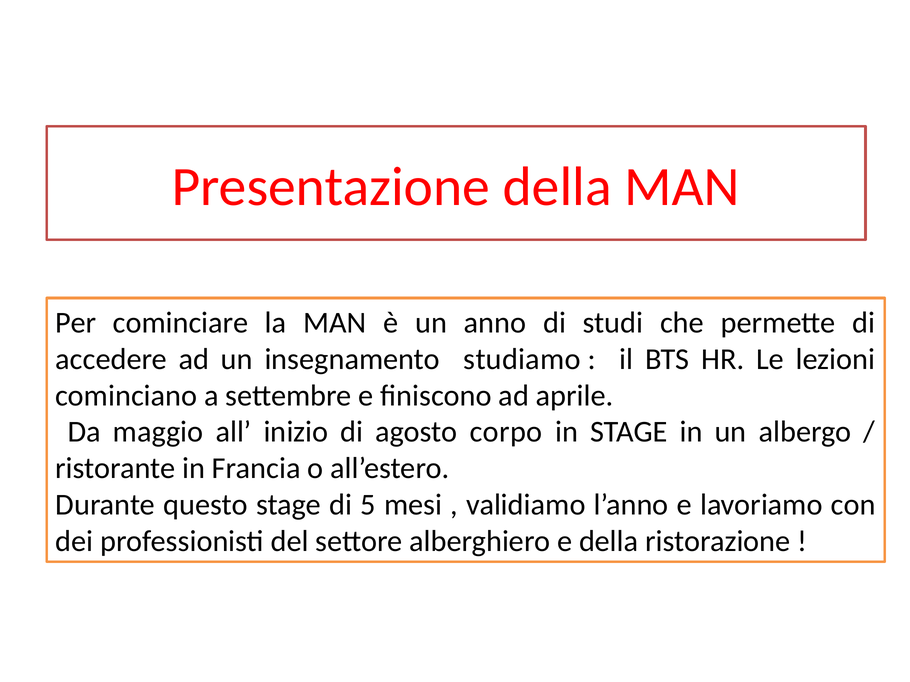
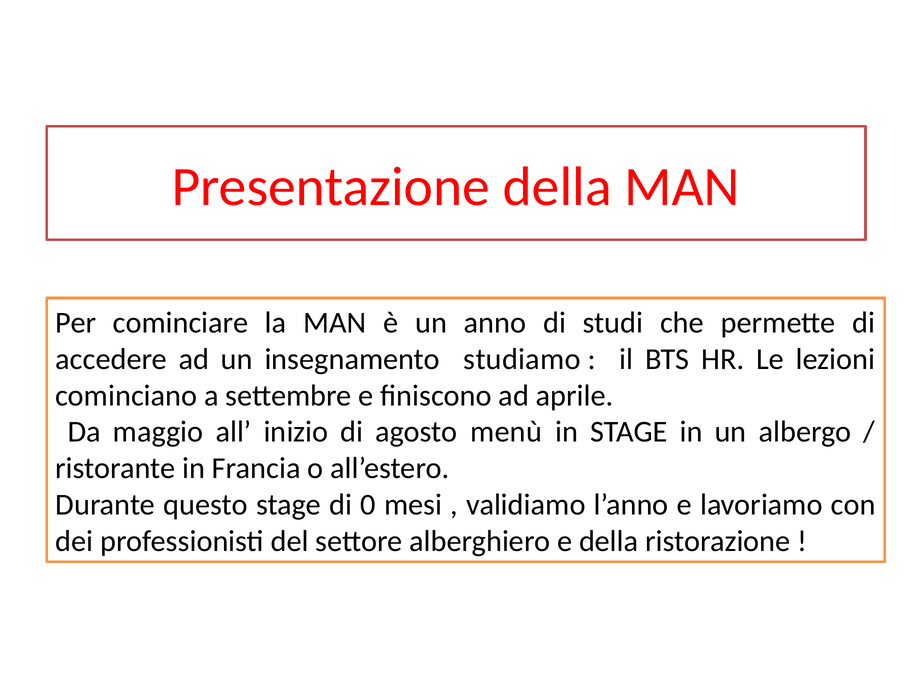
corpo: corpo -> menù (506, 432)
5: 5 -> 0 (368, 505)
